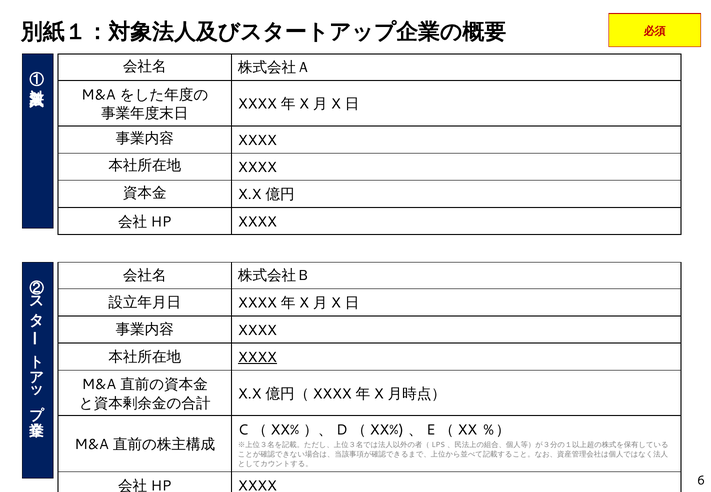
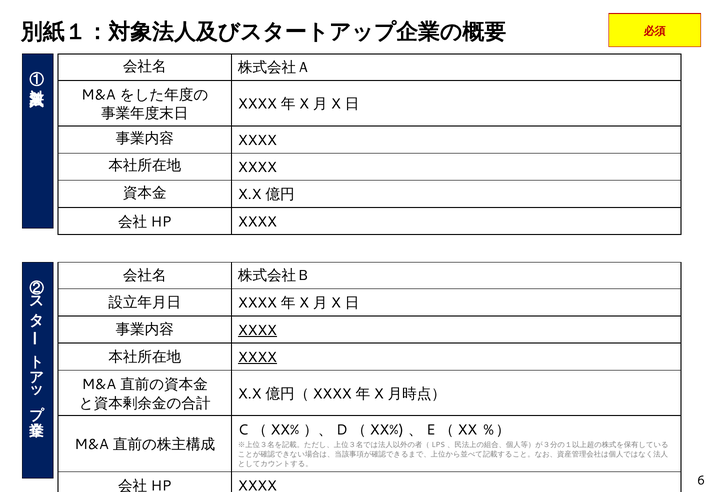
XXXX underline: none -> present (257, 330)
